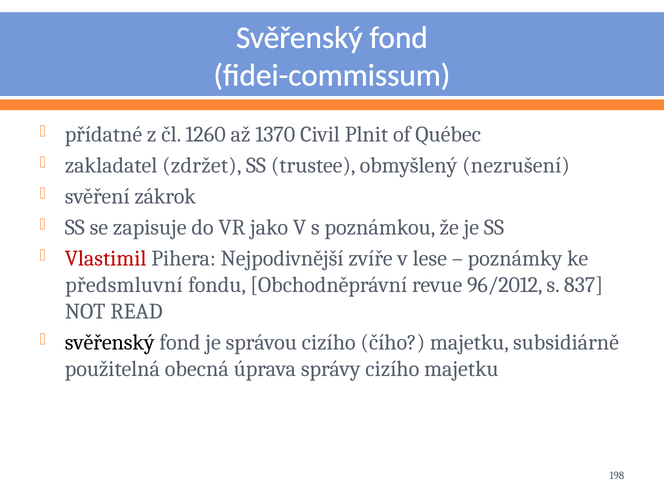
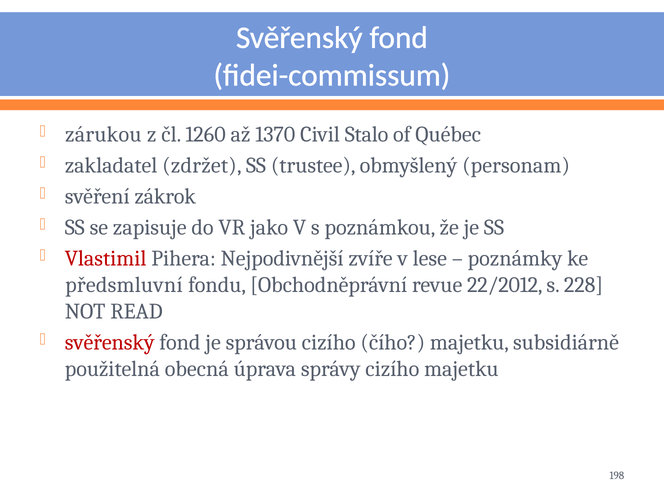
přídatné: přídatné -> zárukou (103, 134)
Plnit: Plnit -> Stalo (367, 134)
nezrušení: nezrušení -> personam (516, 165)
96/2012: 96/2012 -> 22/2012 (505, 285)
837: 837 -> 228 (584, 285)
svěřenský colour: black -> red (110, 342)
